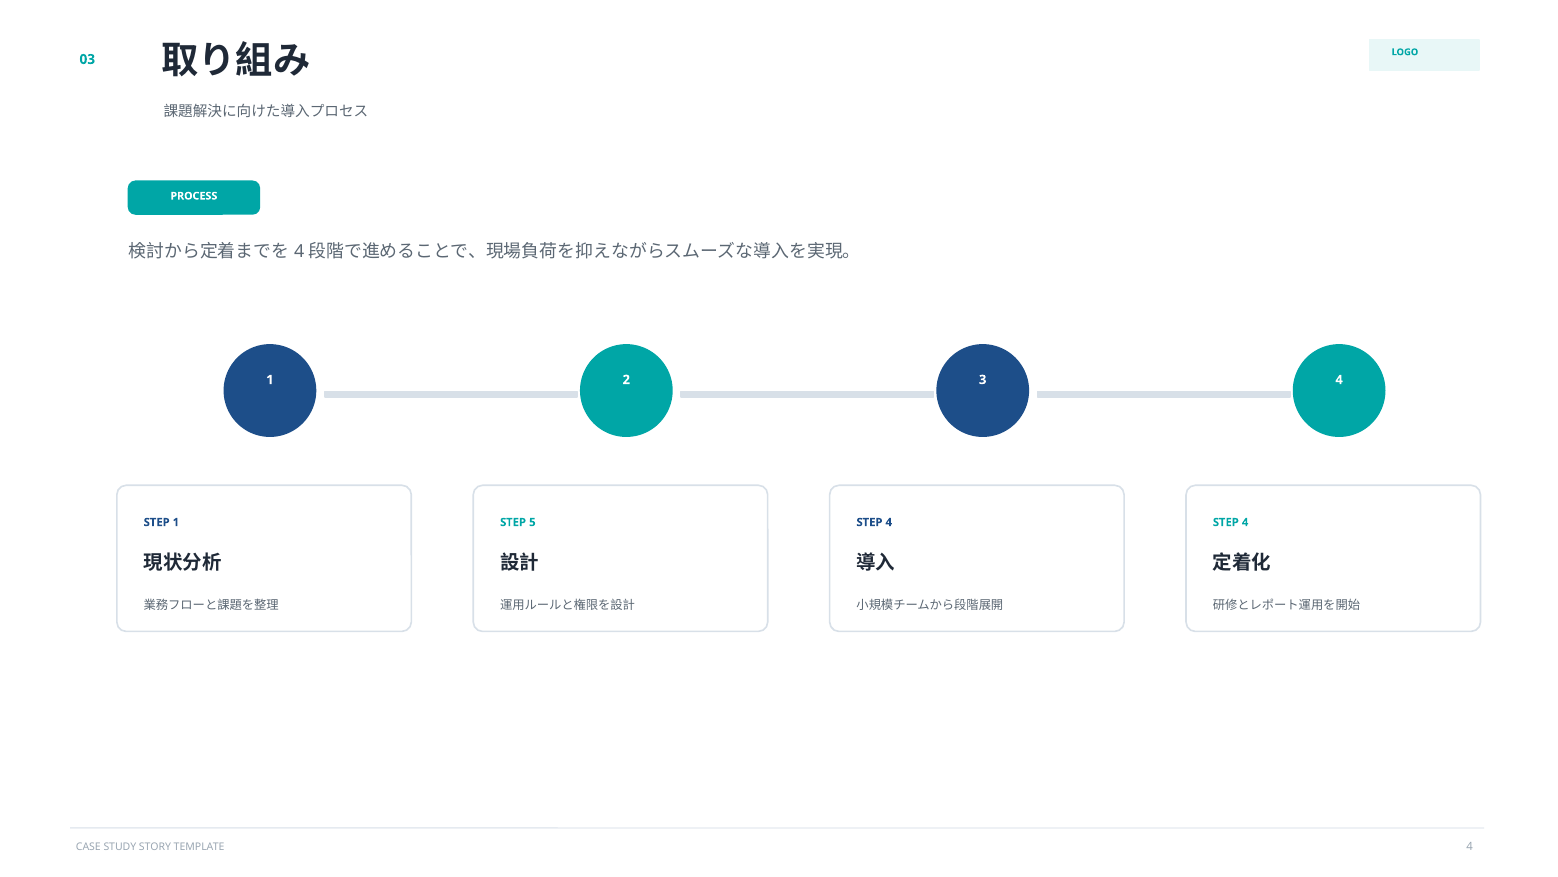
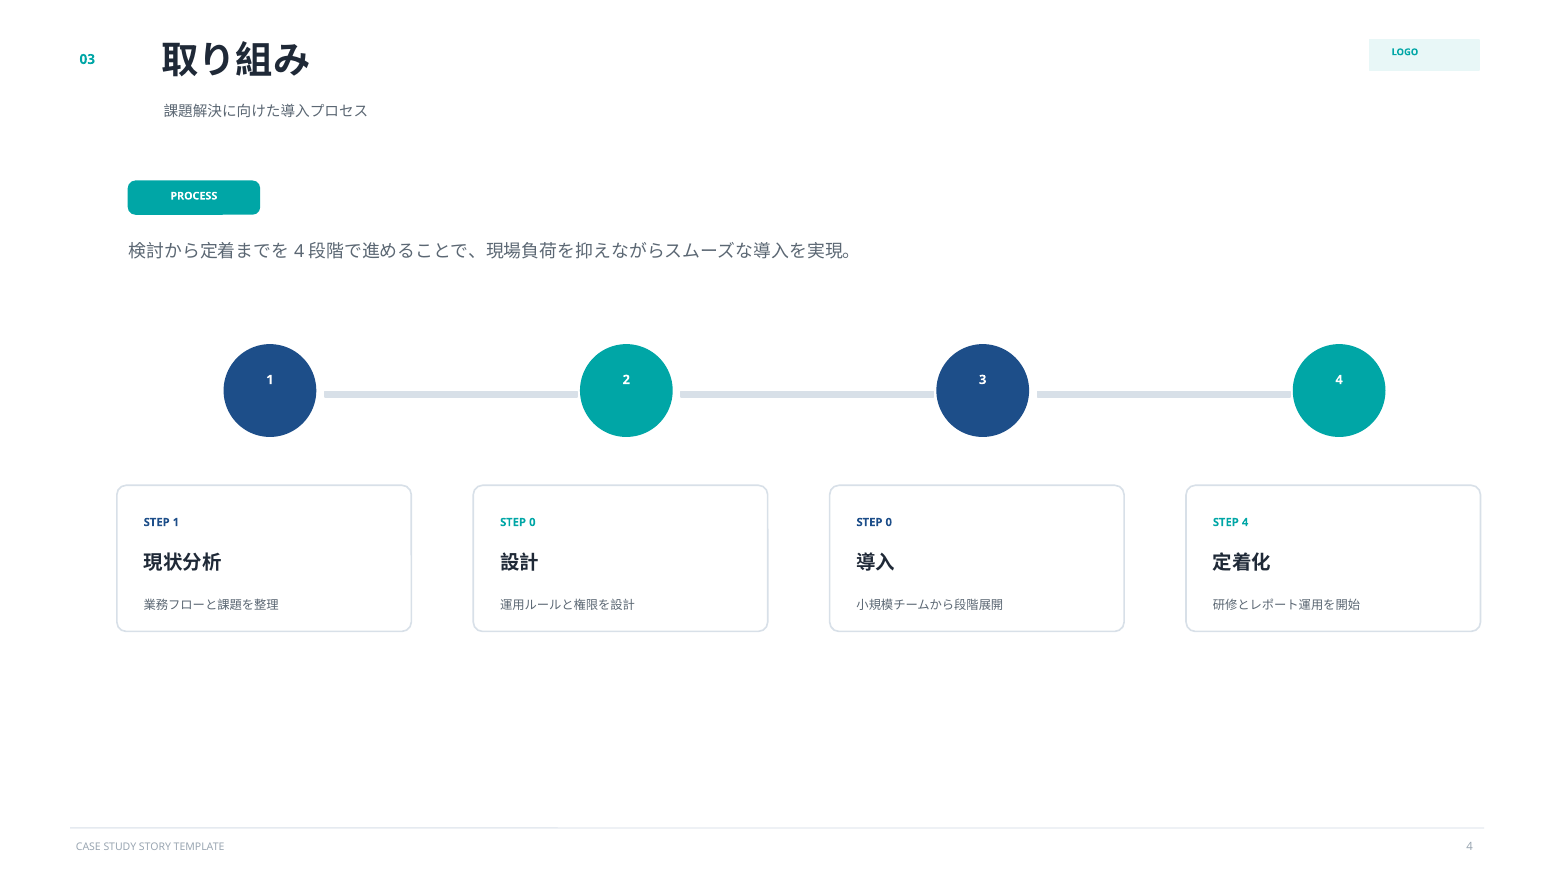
5: 5 -> 0 (532, 522)
4: 4 -> 0 (889, 522)
